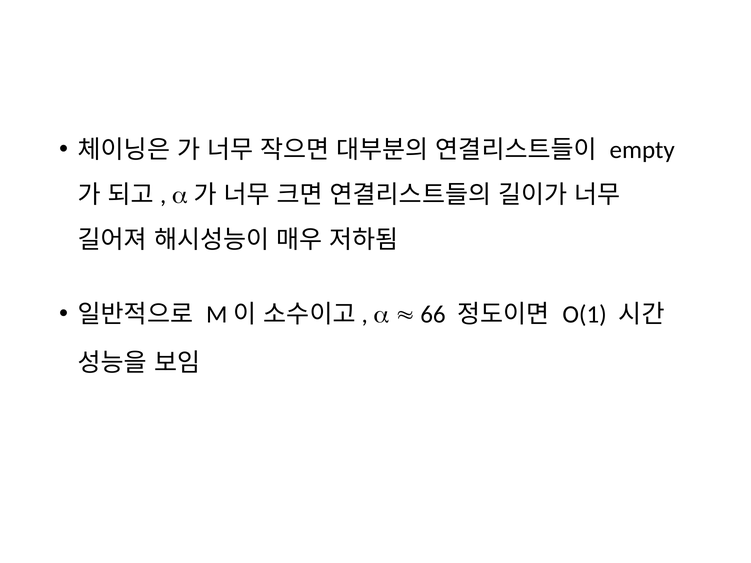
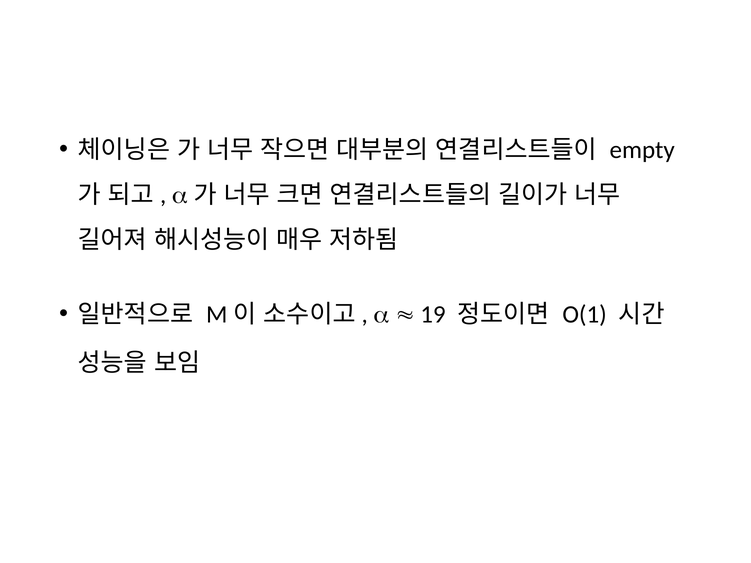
66: 66 -> 19 (433, 315)
